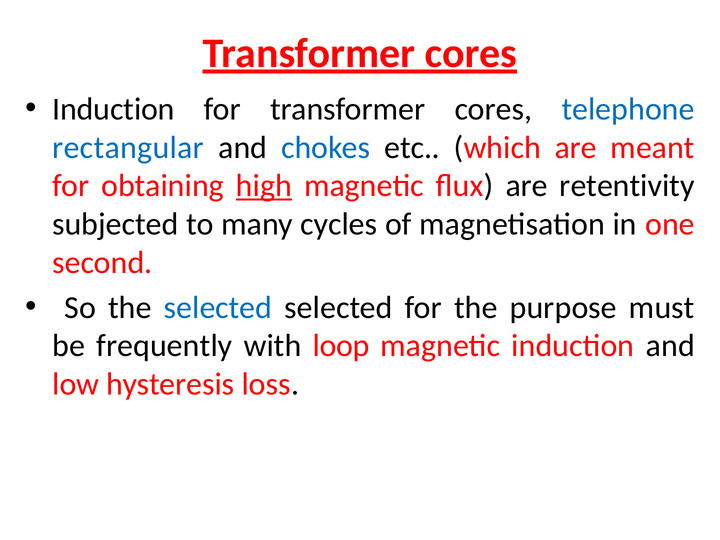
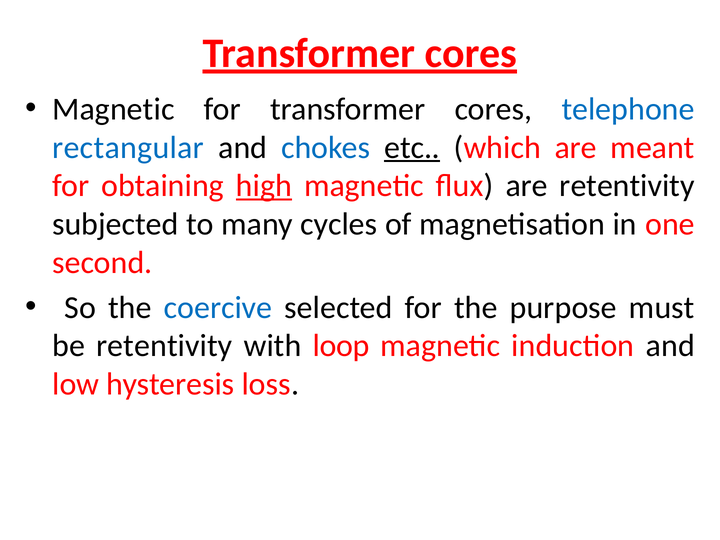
Induction: Induction -> Magnetic (113, 109)
etc underline: none -> present (412, 147)
the selected: selected -> coercive (218, 307)
be frequently: frequently -> retentivity (164, 346)
